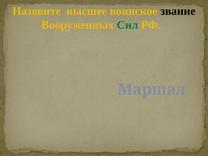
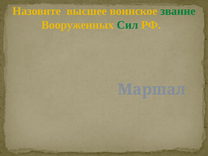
звание colour: black -> green (178, 11)
